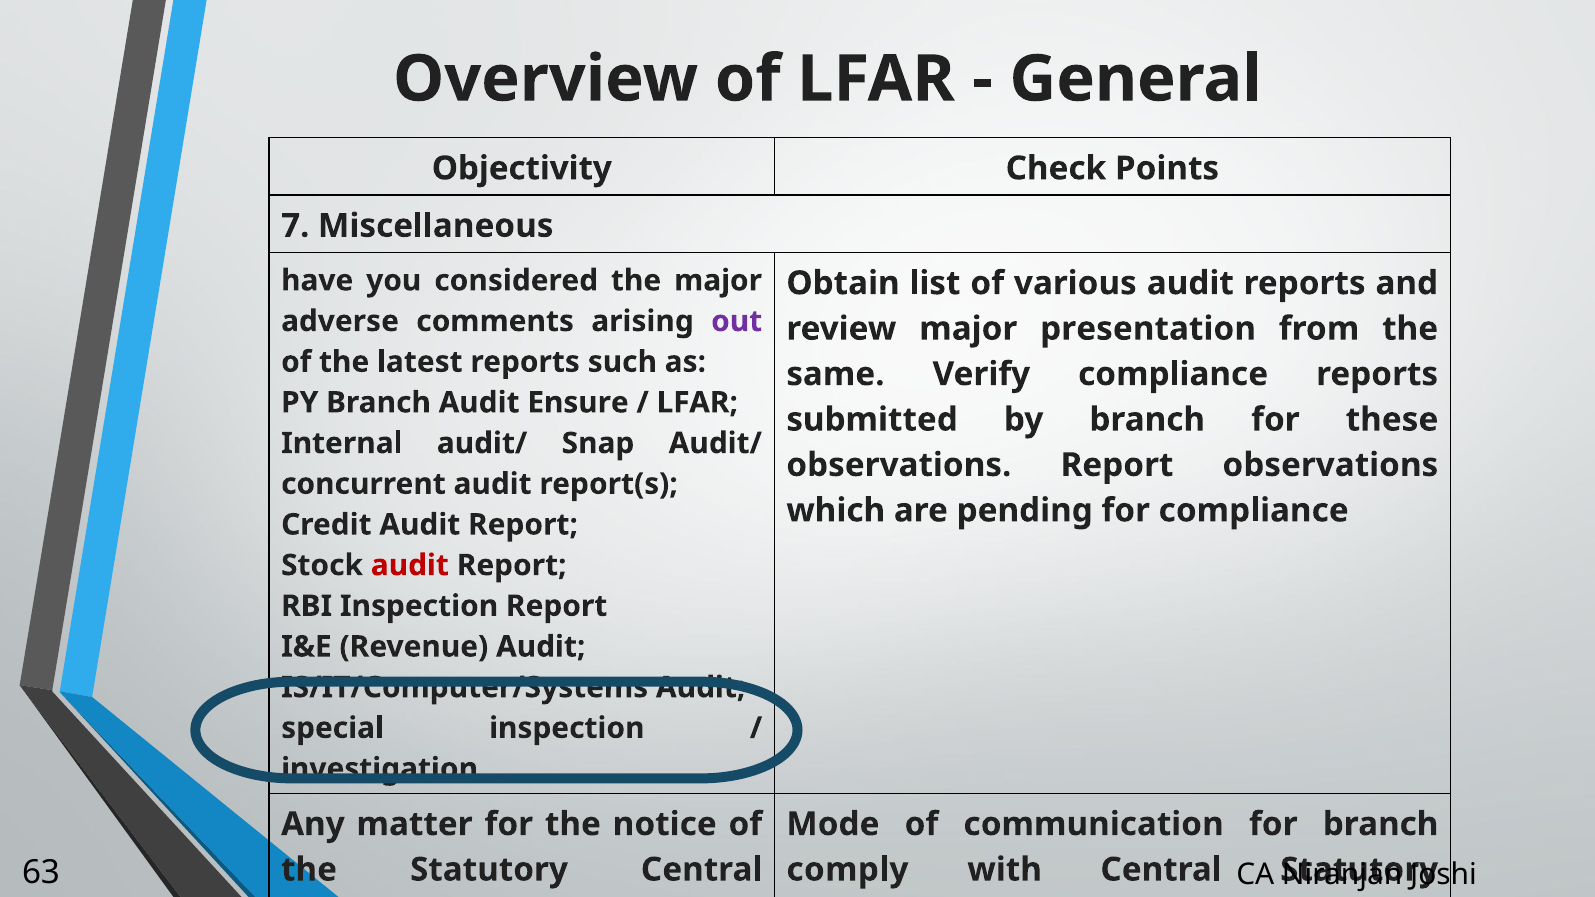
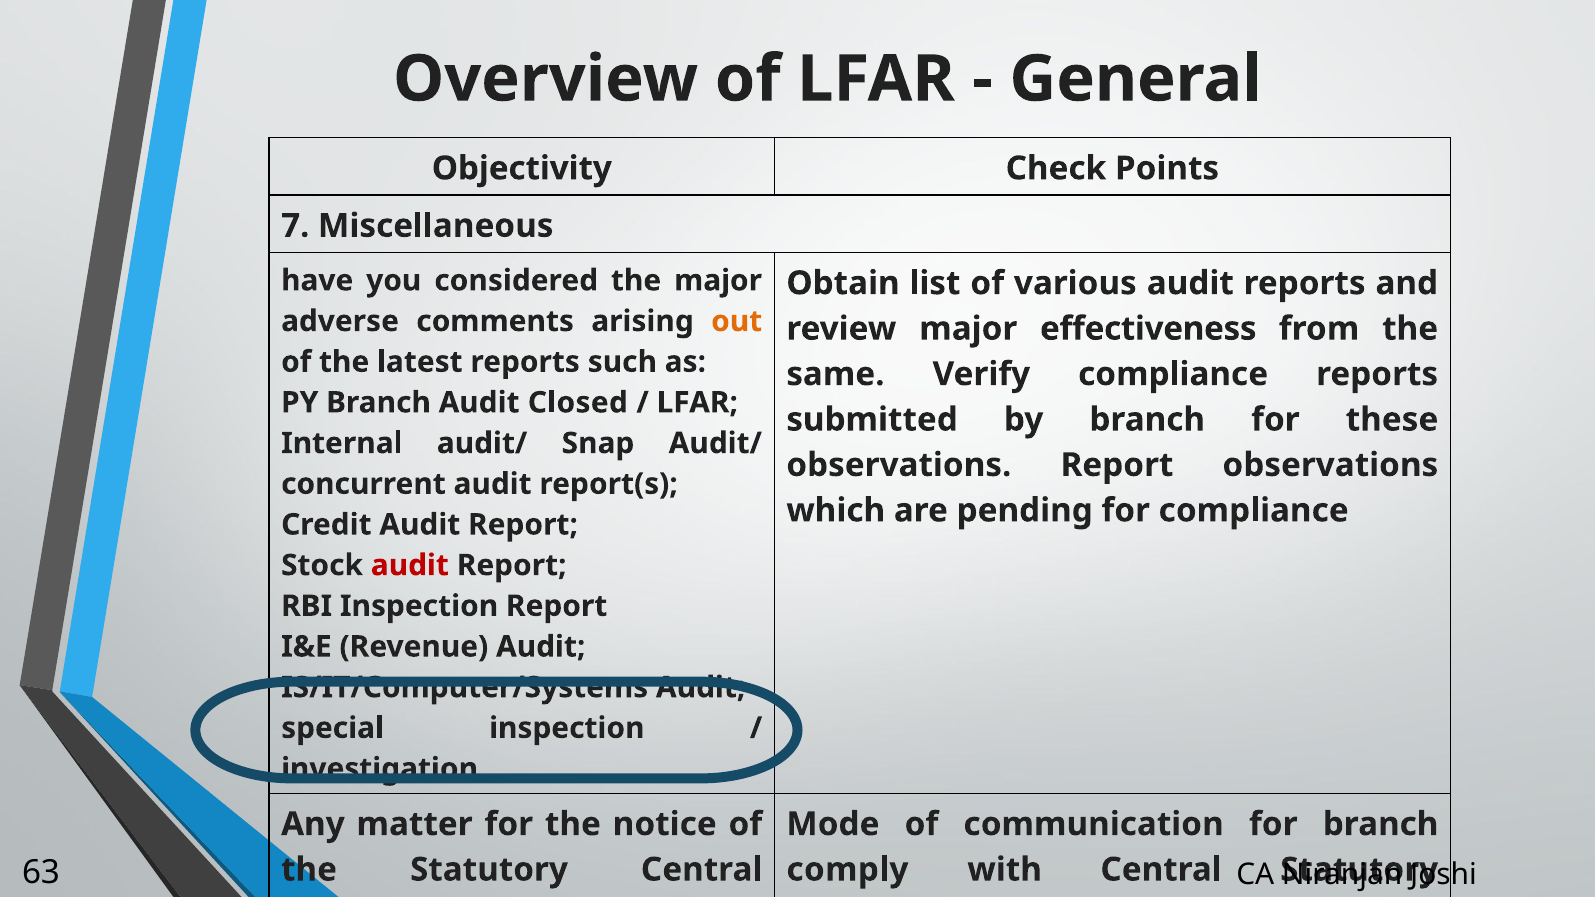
out colour: purple -> orange (737, 321)
presentation: presentation -> effectiveness (1148, 329)
Ensure: Ensure -> Closed (578, 403)
